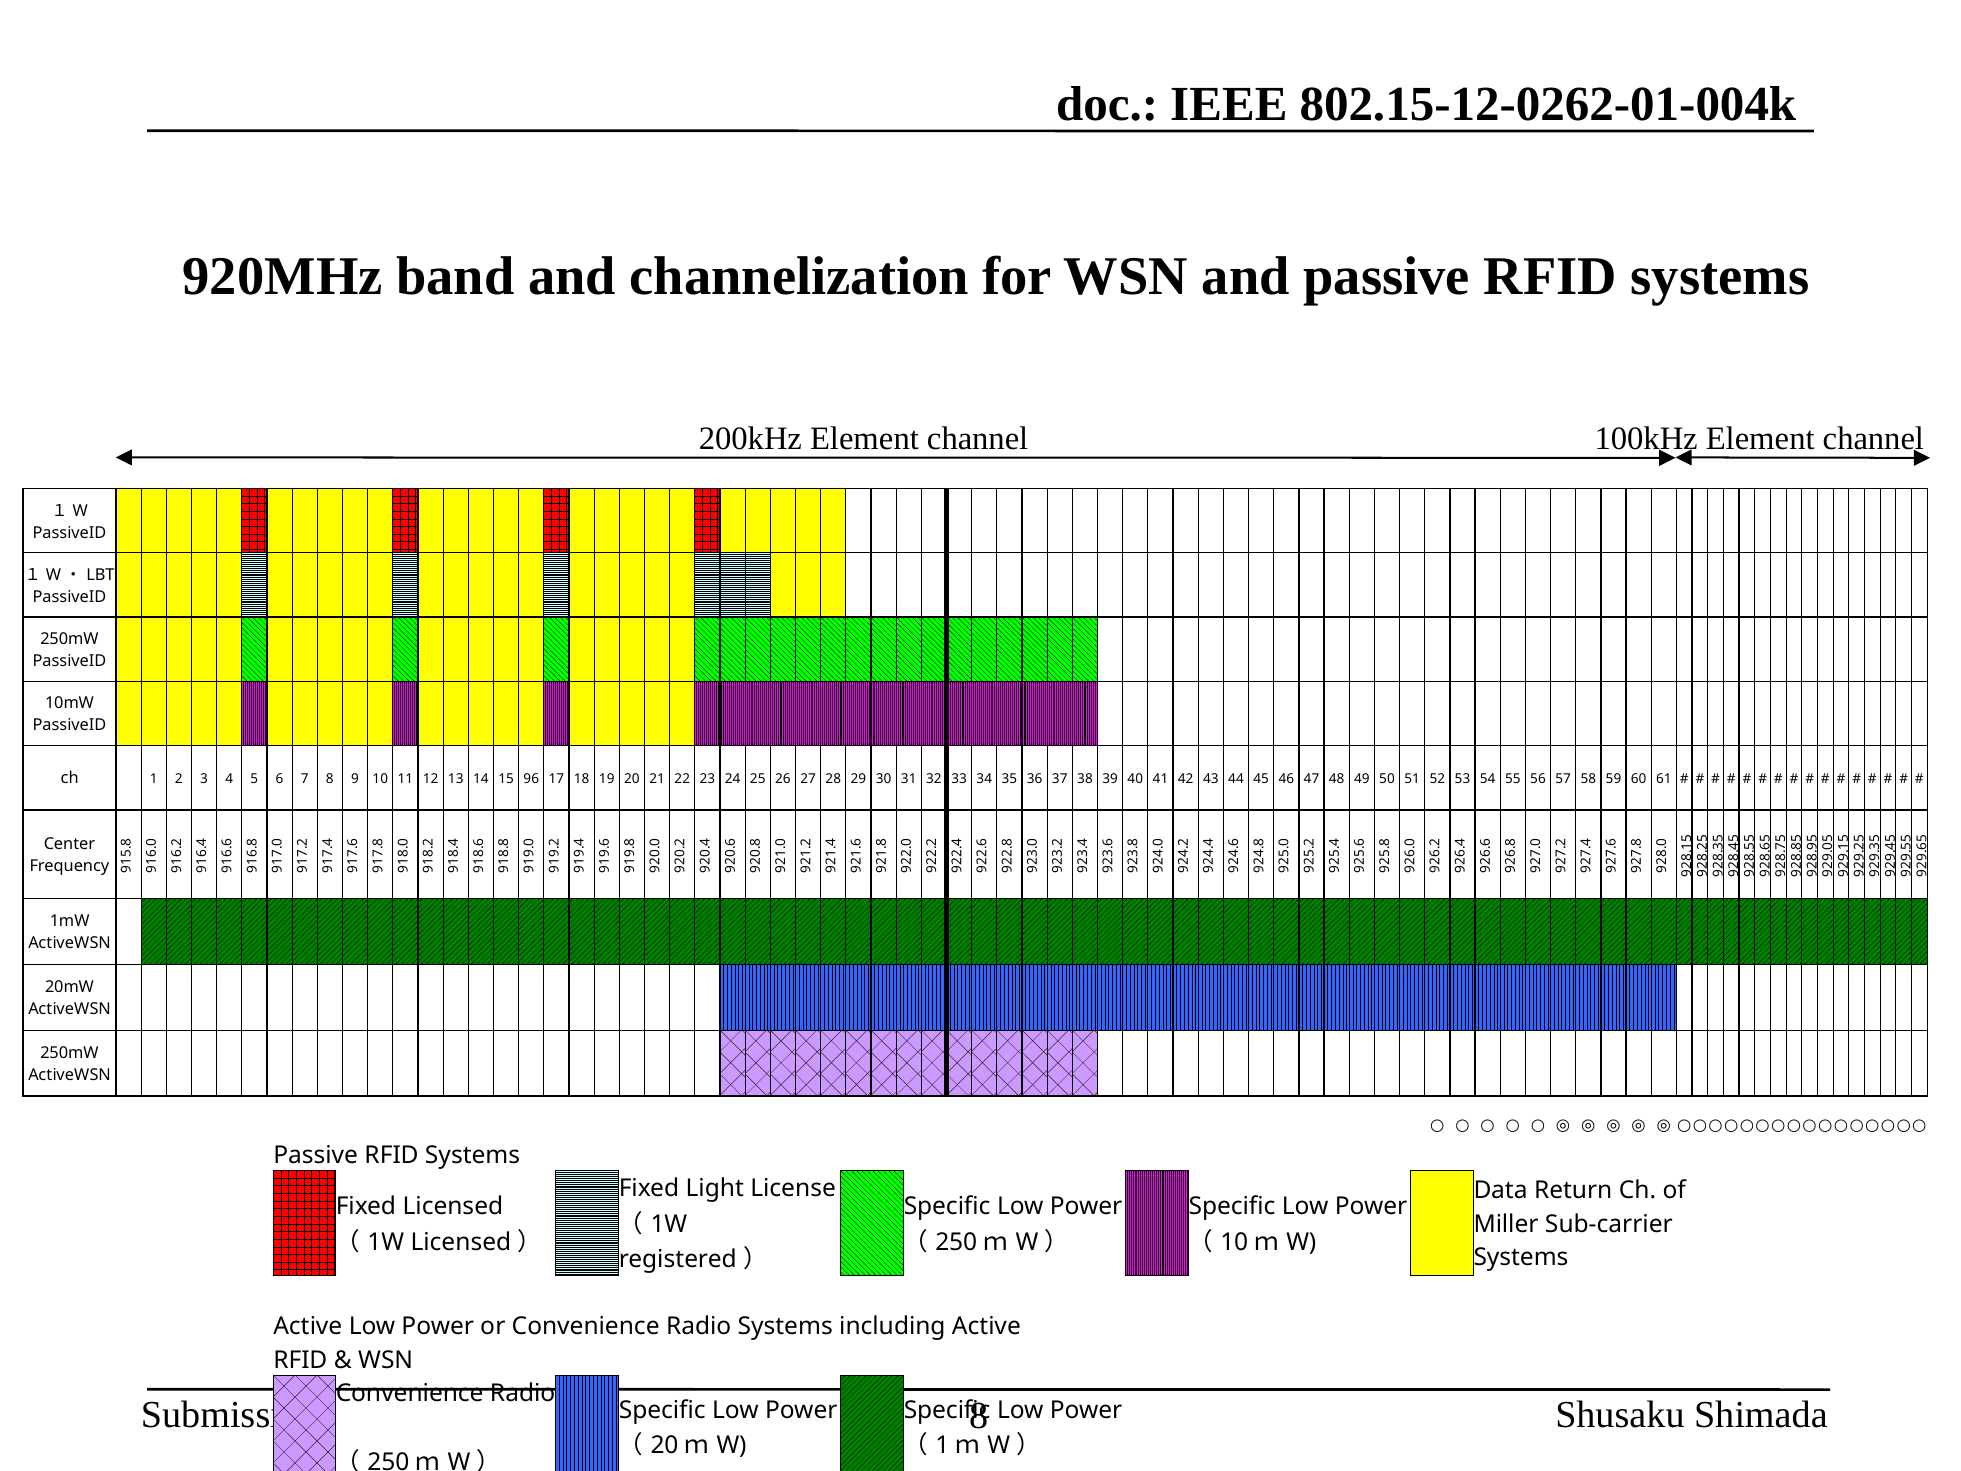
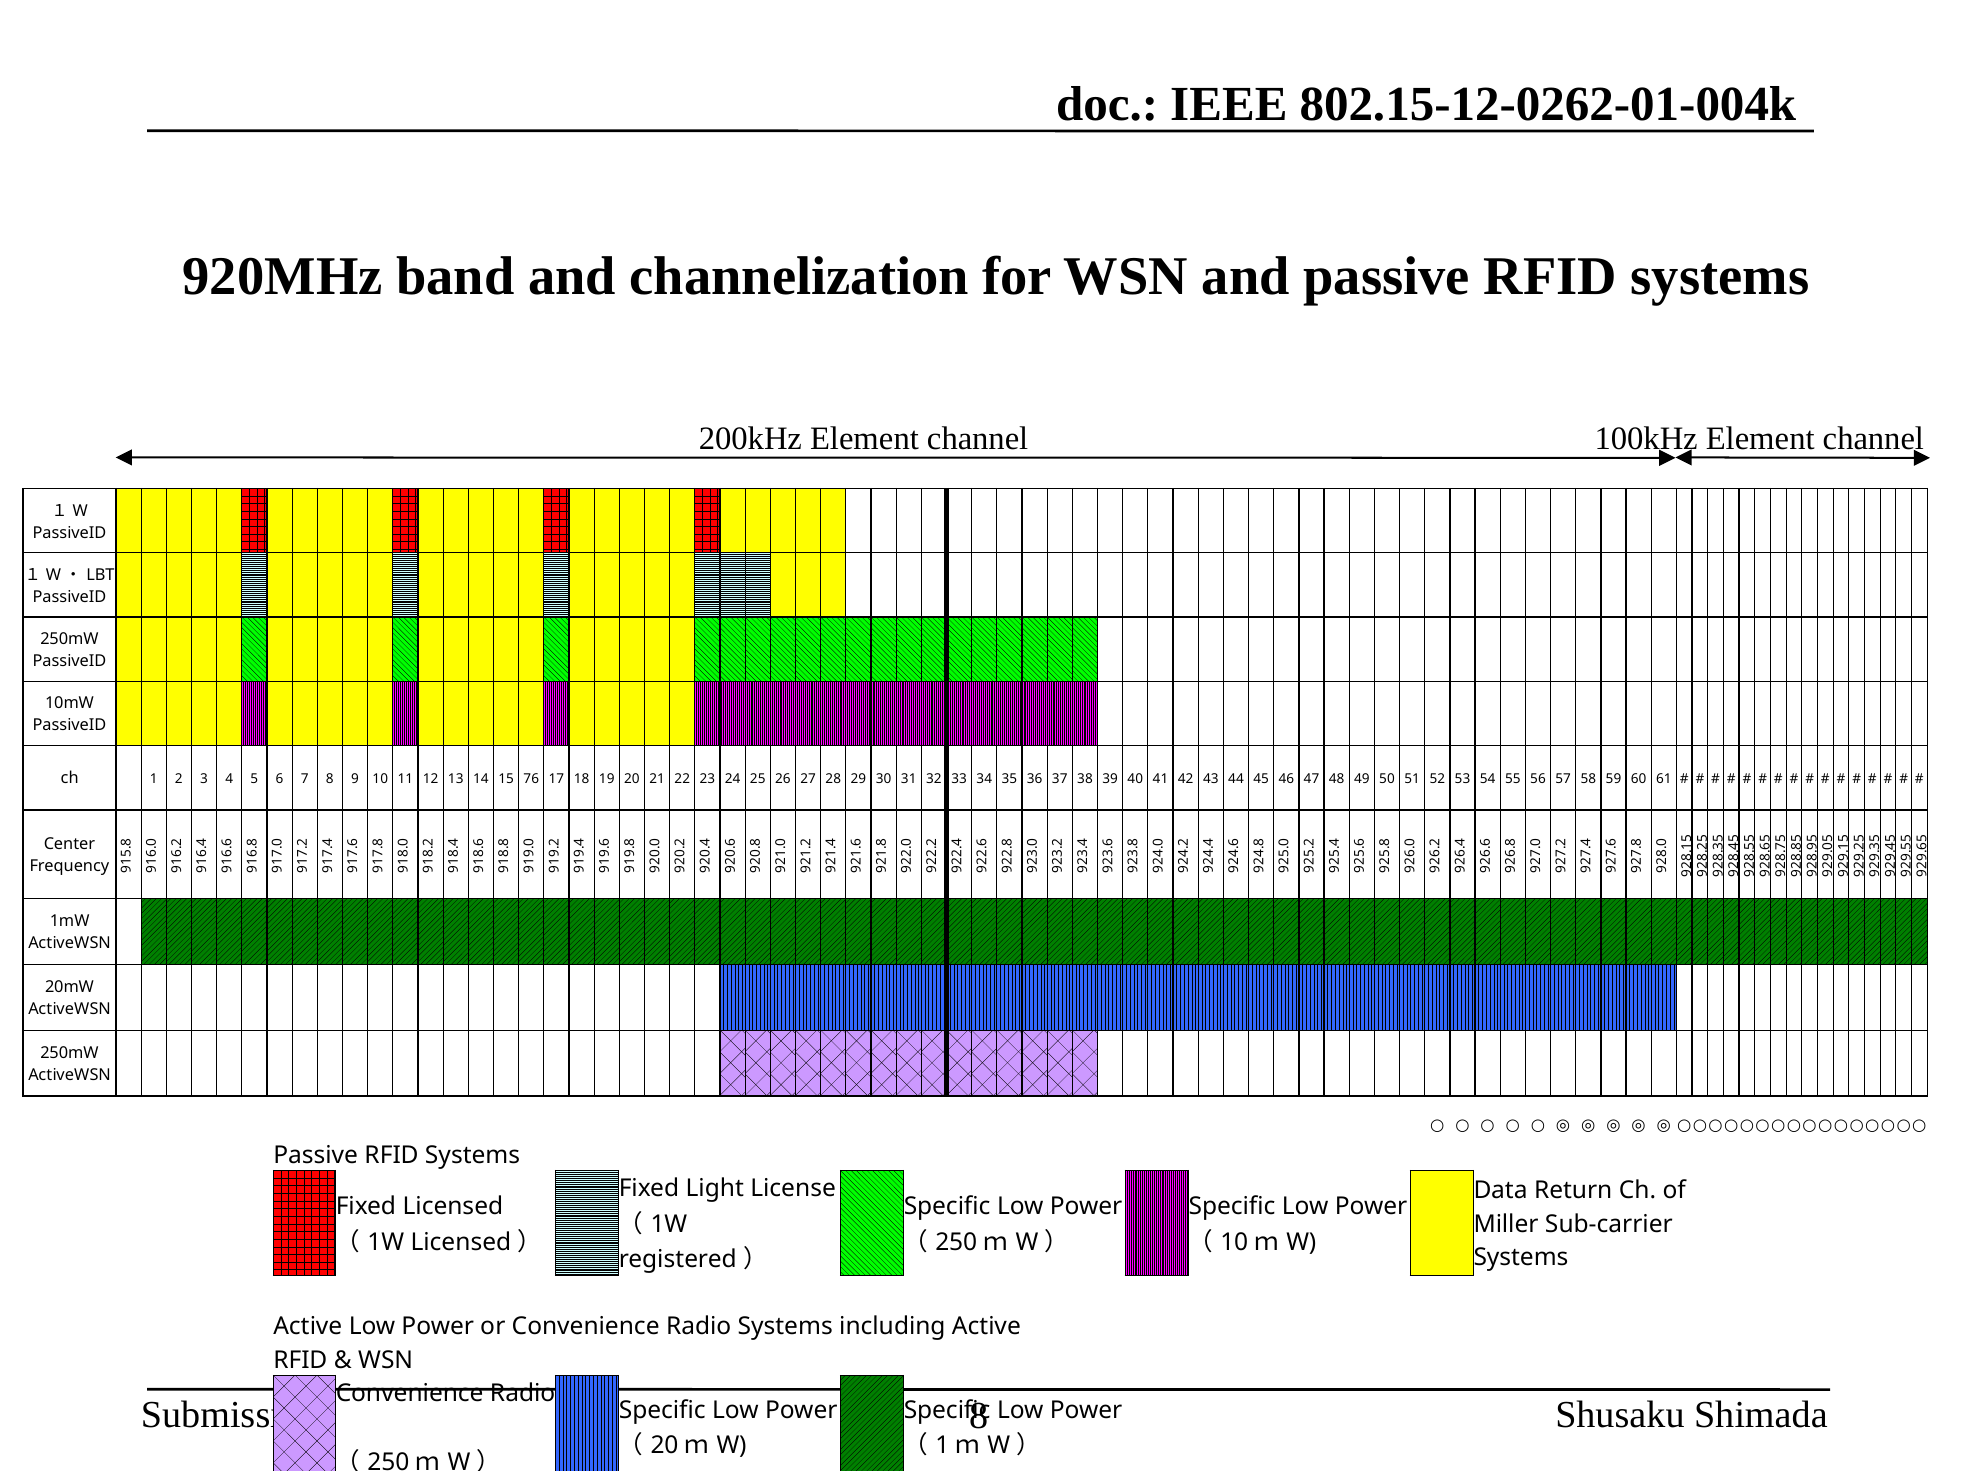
96: 96 -> 76 (531, 779)
